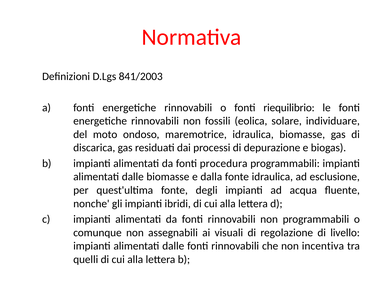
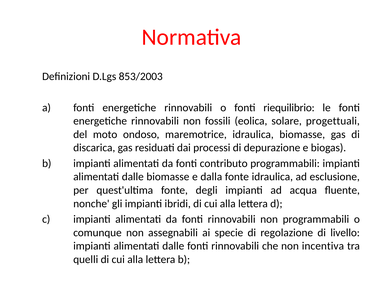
841/2003: 841/2003 -> 853/2003 (141, 76)
individuare: individuare -> progettuali (333, 121)
procedura: procedura -> contributo (224, 164)
visuali: visuali -> specie (229, 233)
